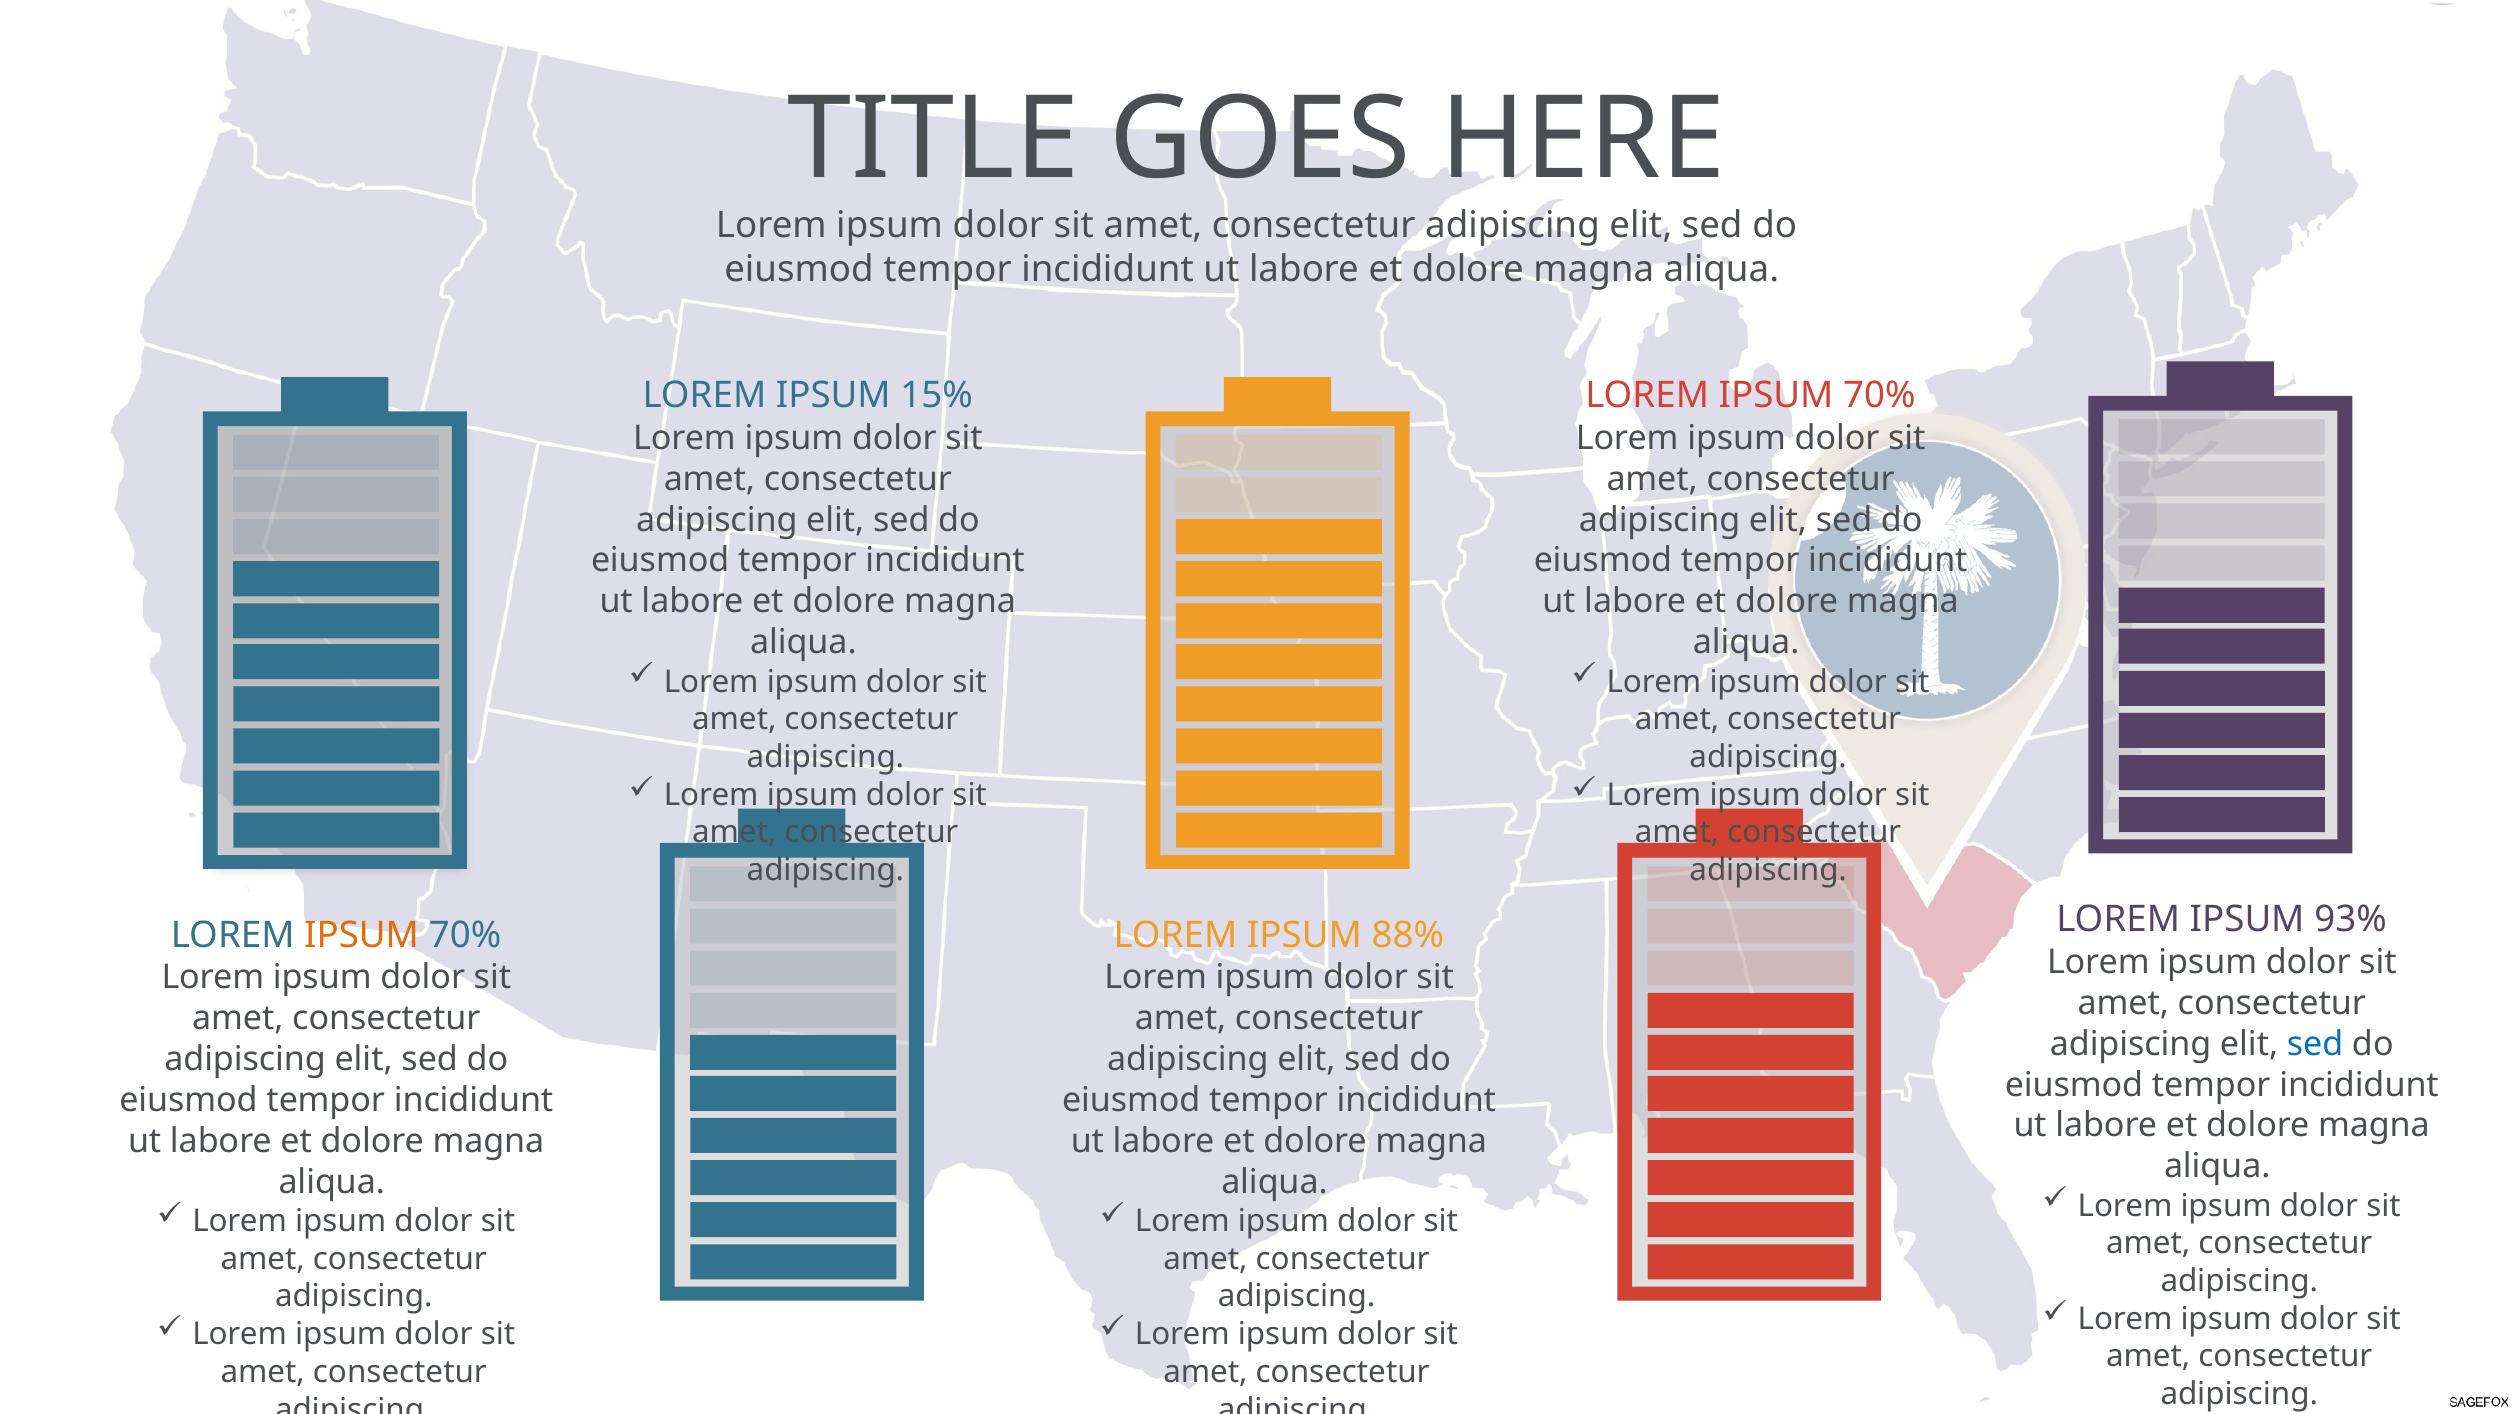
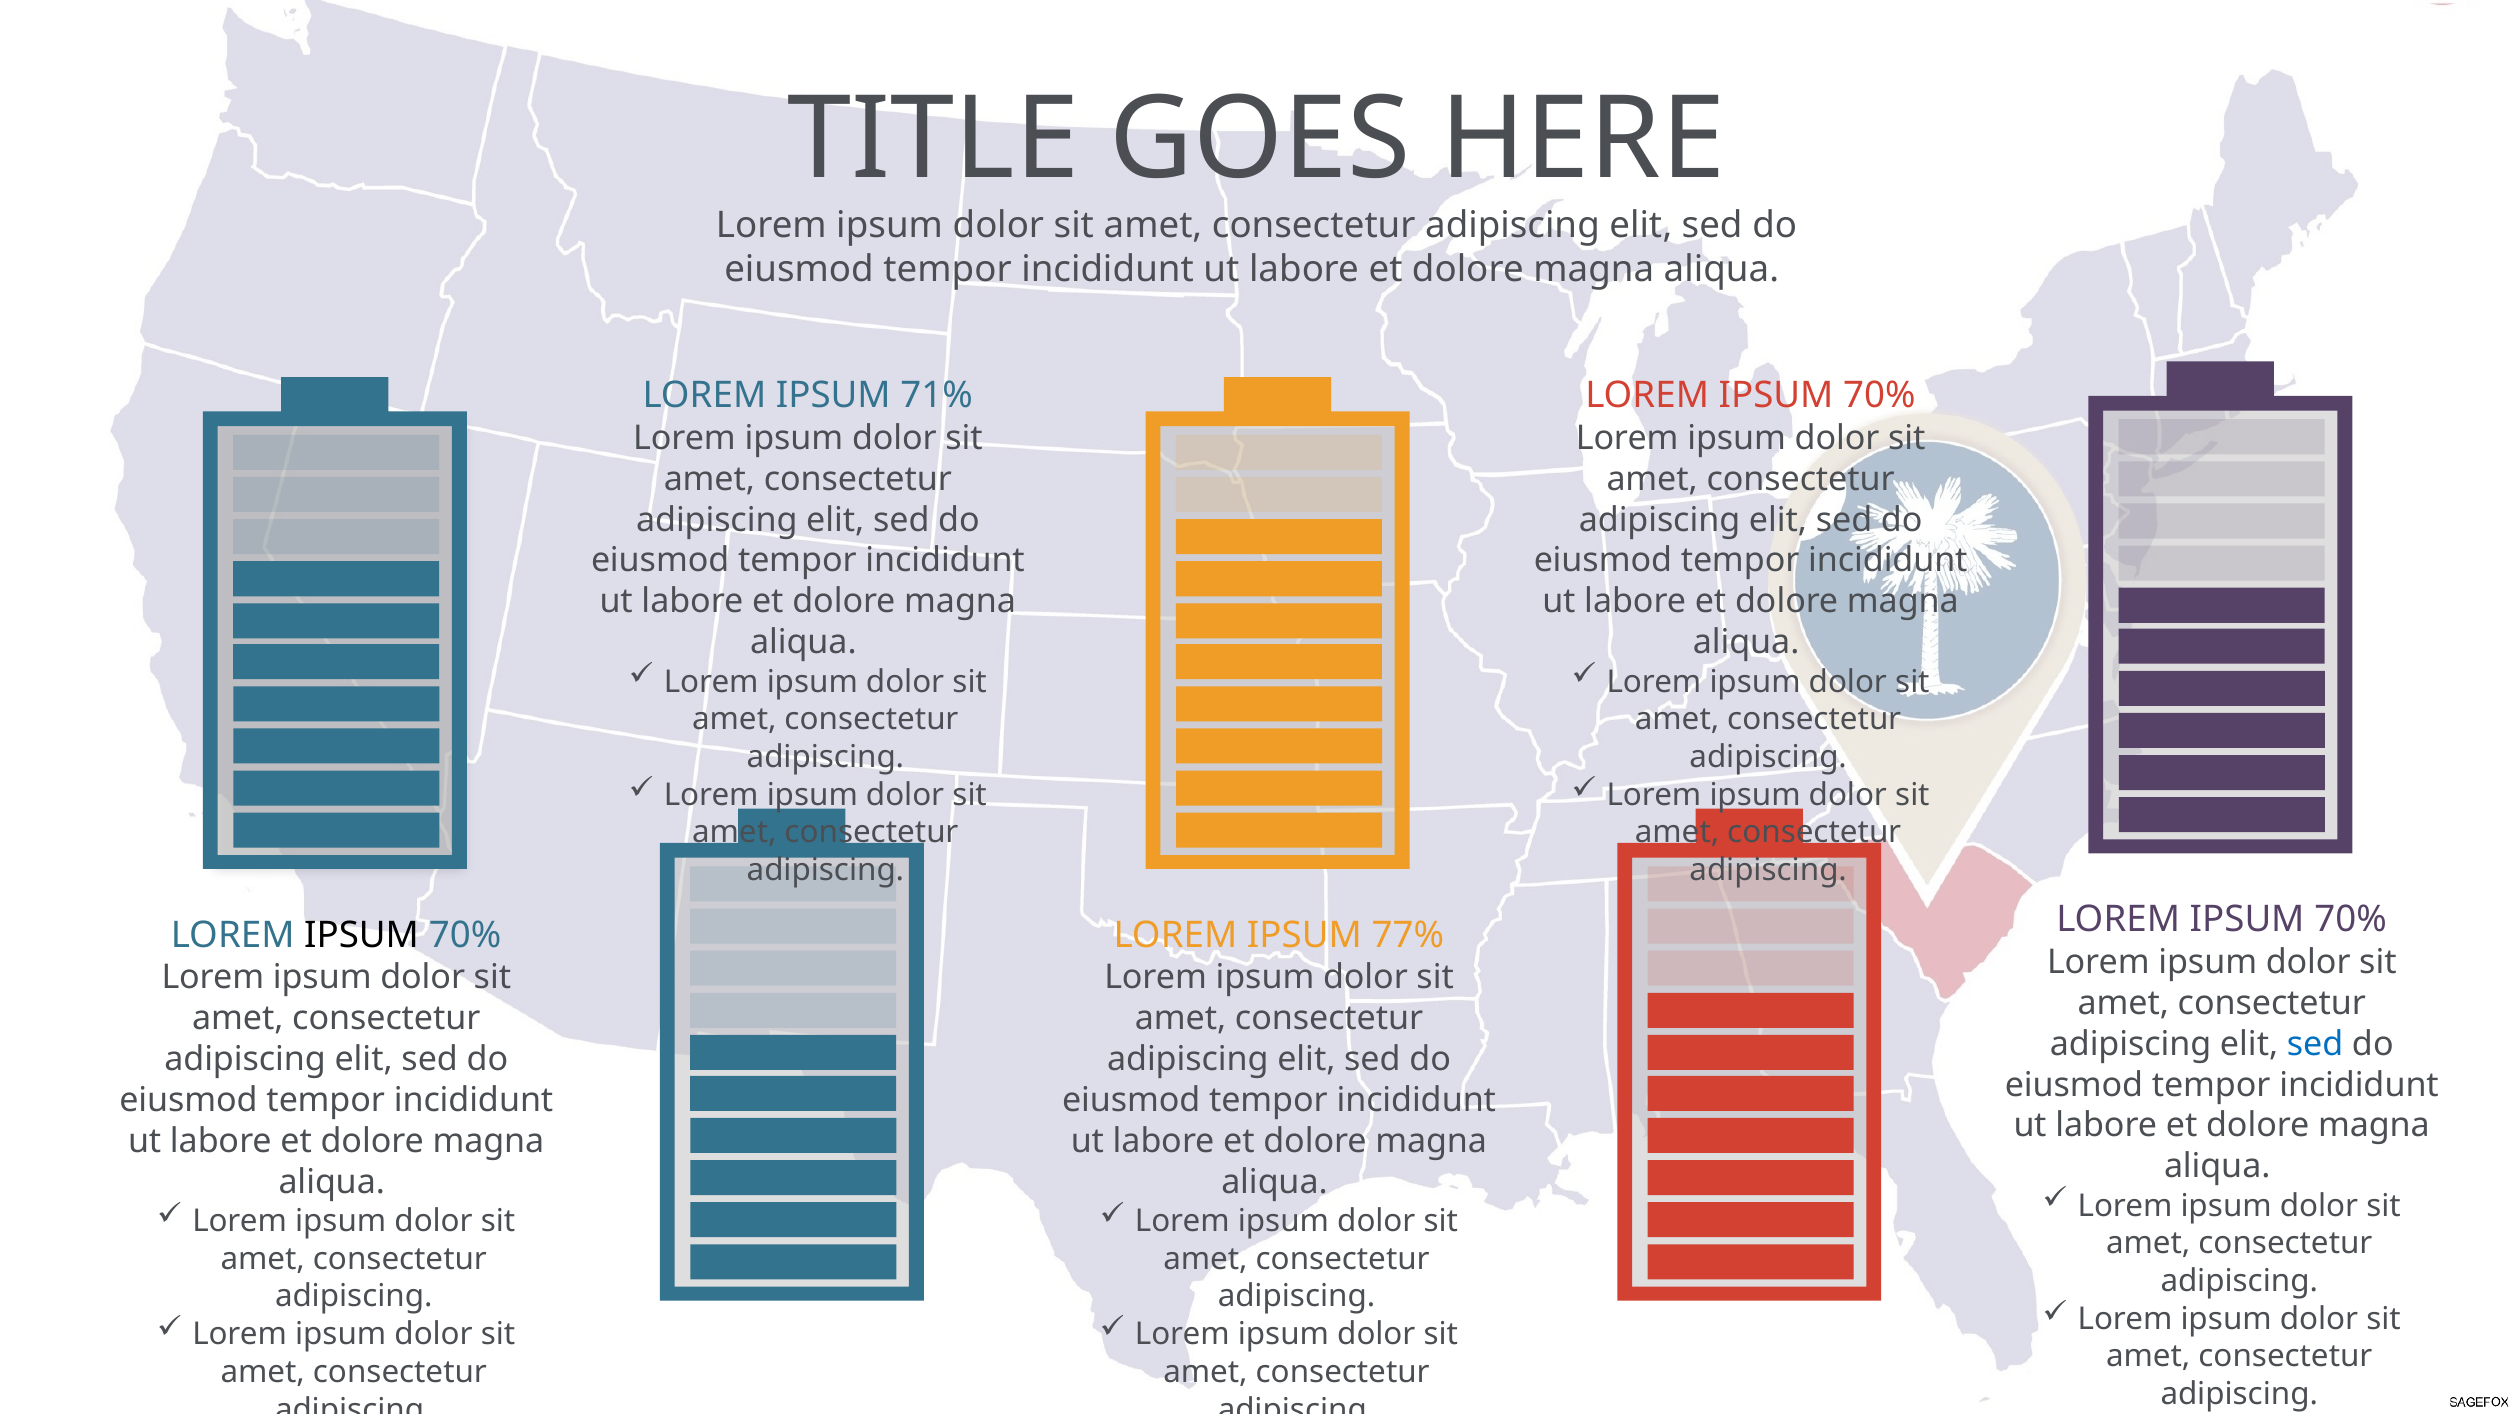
15%: 15% -> 71% (937, 396)
93%: 93% -> 70% (2350, 920)
IPSUM colour: orange -> black (362, 935)
88%: 88% -> 77% (1408, 935)
